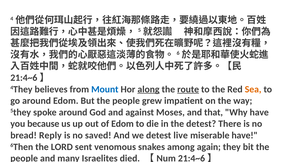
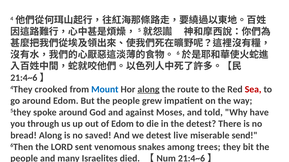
believes: believes -> crooked (51, 90)
route underline: present -> none (188, 90)
Sea colour: orange -> red (253, 90)
that: that -> told (213, 113)
because: because -> through (43, 124)
bread Reply: Reply -> Along (50, 136)
miserable have: have -> send (245, 136)
again: again -> trees (209, 147)
